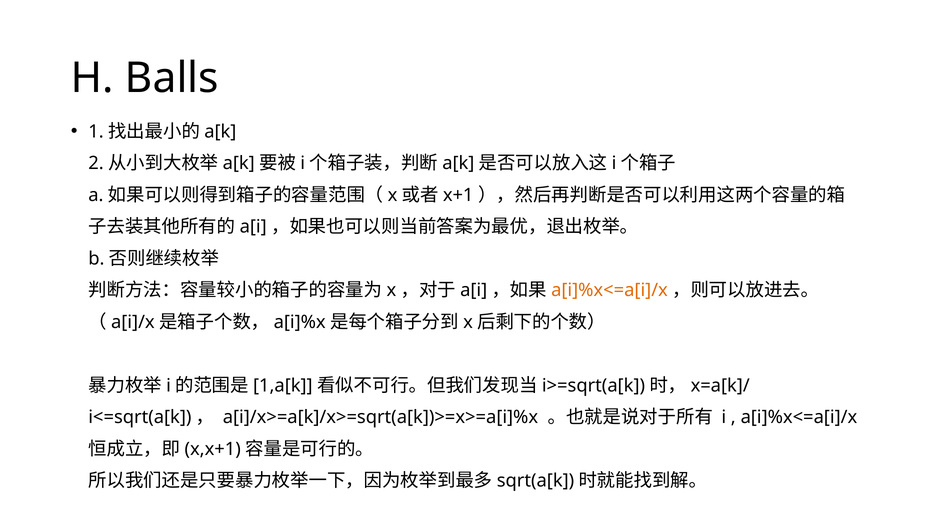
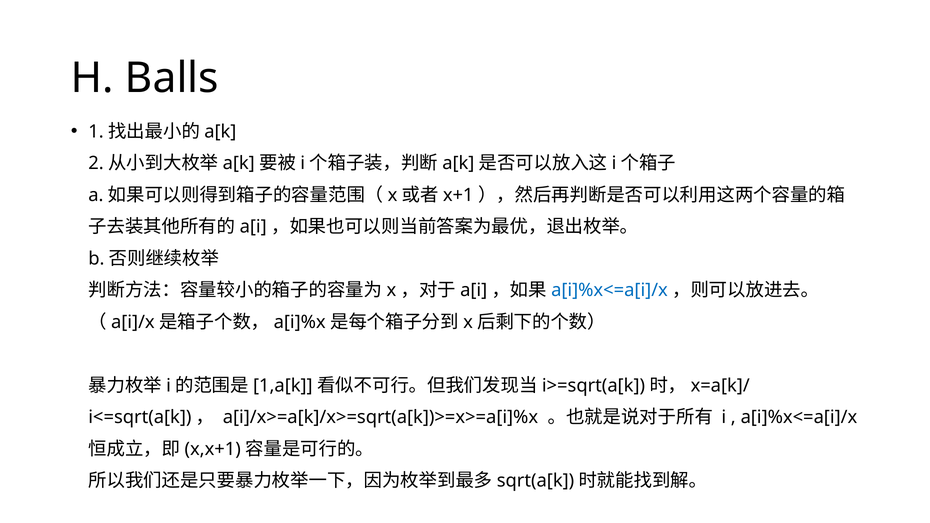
a[i]%x<=a[i]/x colour: orange -> blue (609, 290)
